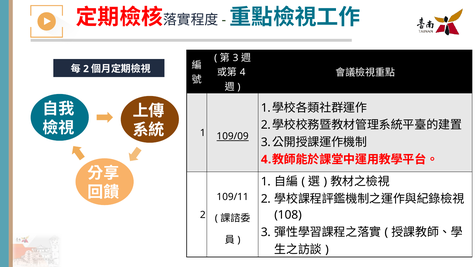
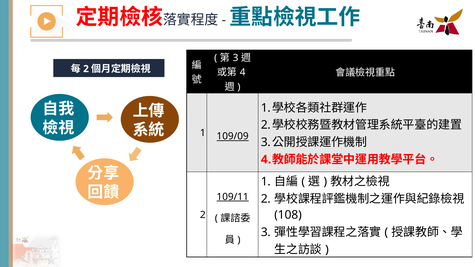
109/11 underline: none -> present (233, 197)
